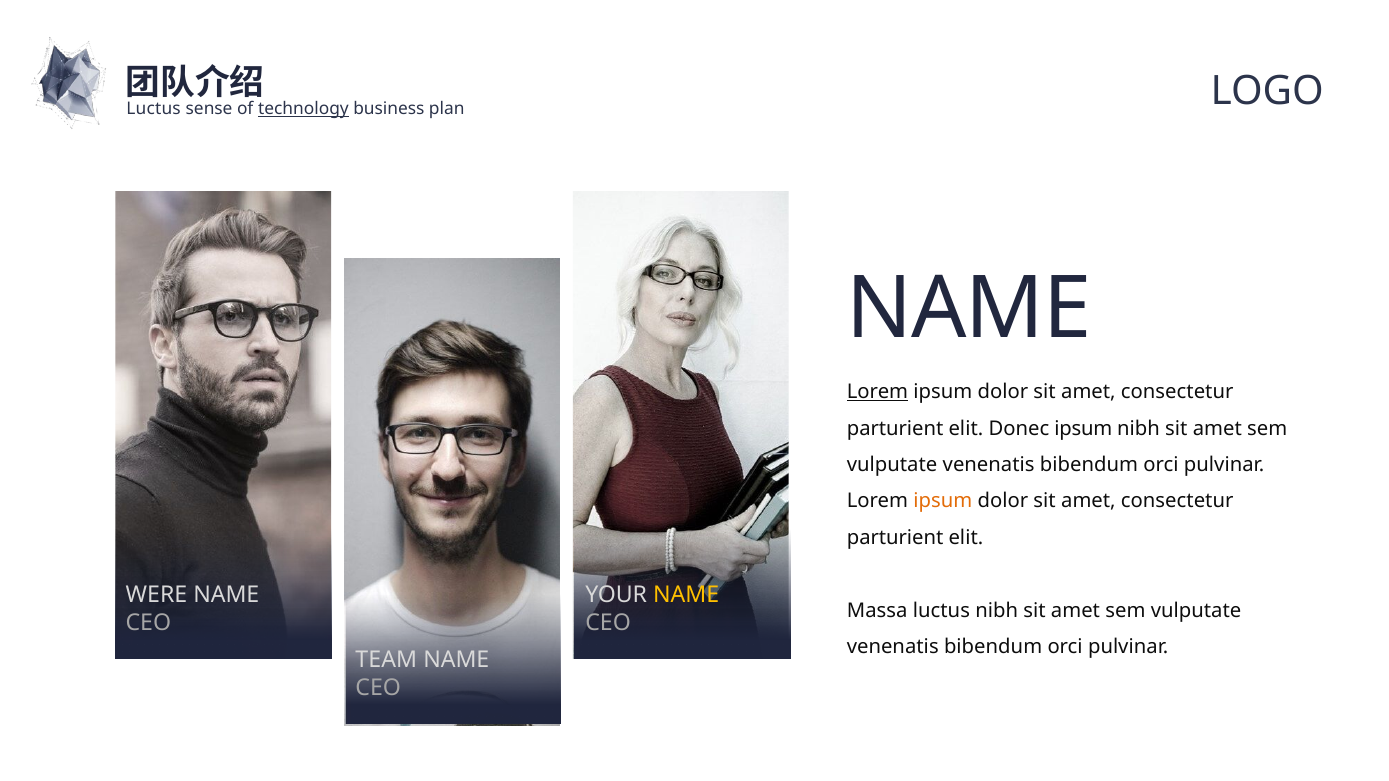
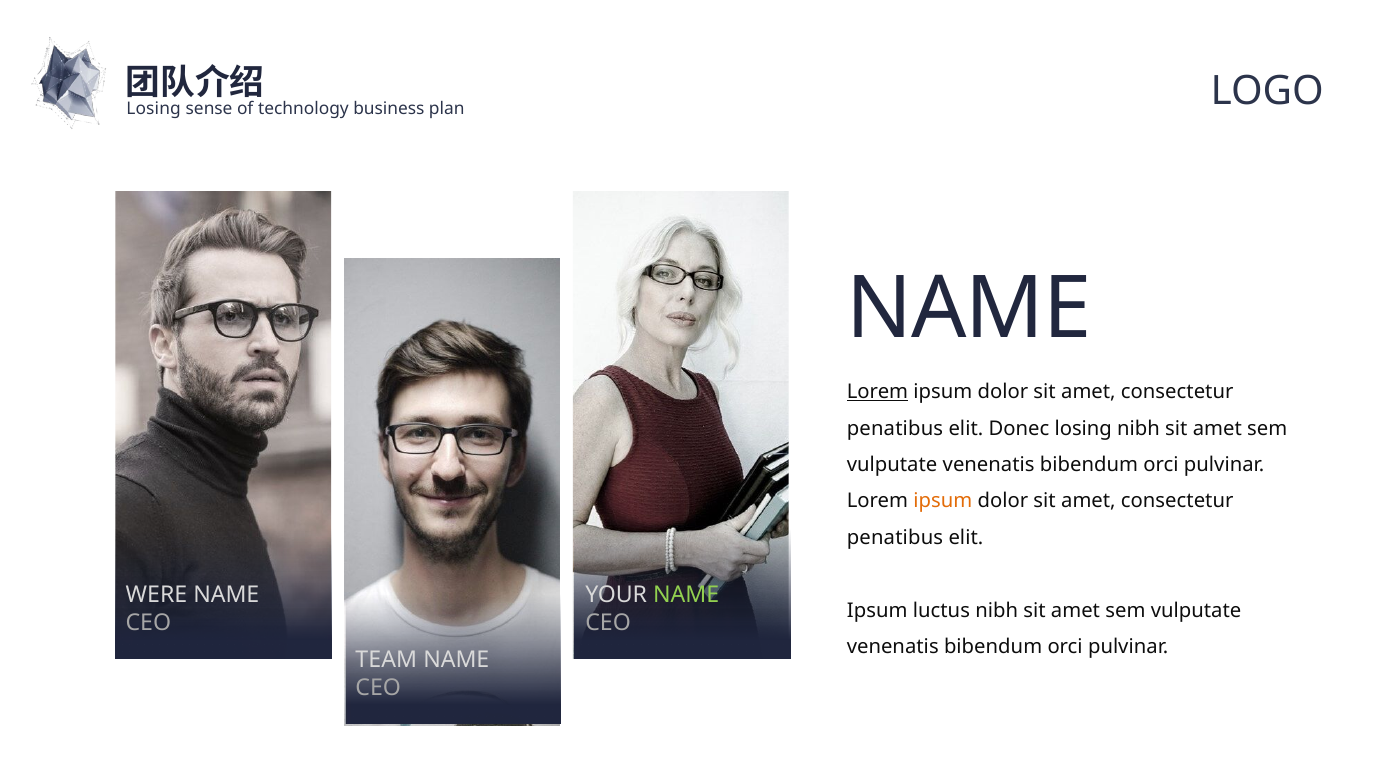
Luctus: Luctus -> Losing (154, 109)
technology underline: present -> none (303, 109)
parturient: parturient -> penatibus (895, 429)
Donec ipsum: ipsum -> losing (1083, 429)
parturient: parturient -> penatibus (895, 538)
NAME colour: yellow -> light green (686, 595)
Massa: Massa -> Ipsum (877, 611)
